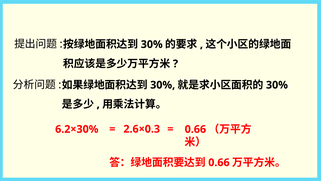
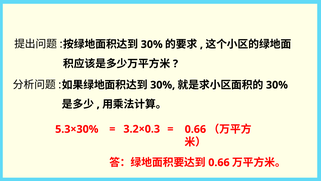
2.6×0.3: 2.6×0.3 -> 3.2×0.3 (142, 129)
6.2×30%: 6.2×30% -> 5.3×30% (77, 129)
